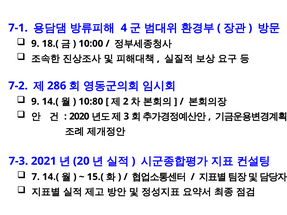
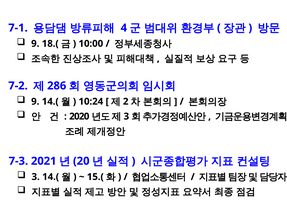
10:80: 10:80 -> 10:24 (91, 102)
7: 7 -> 3 (36, 177)
